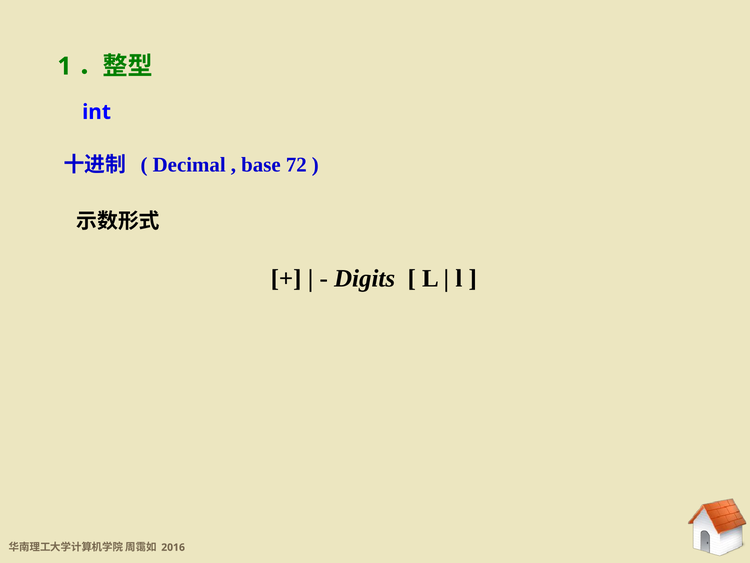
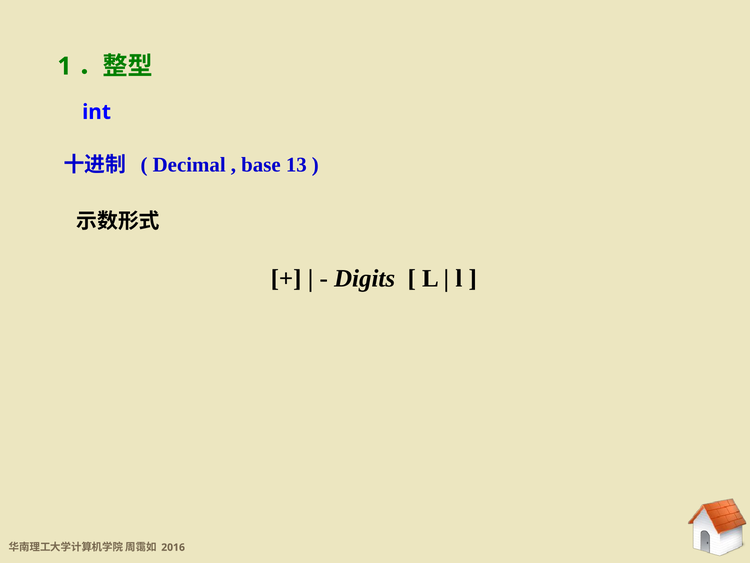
72: 72 -> 13 (296, 165)
